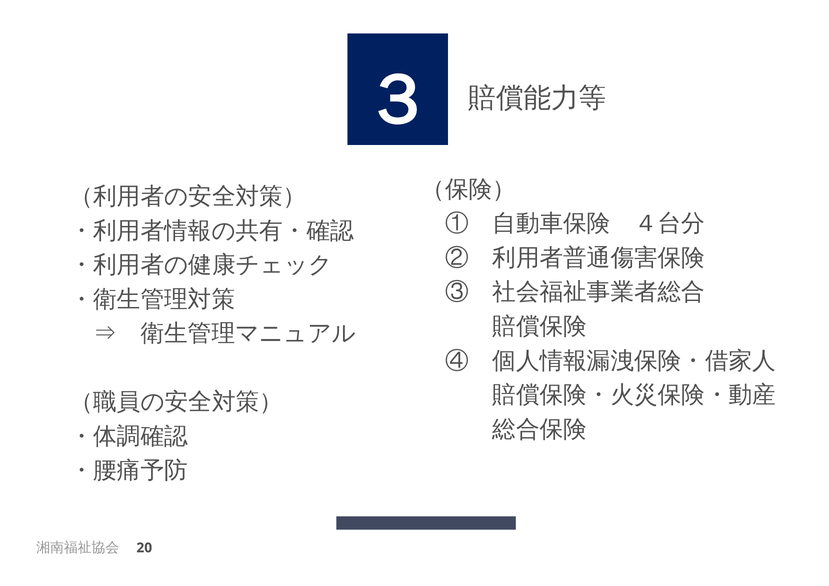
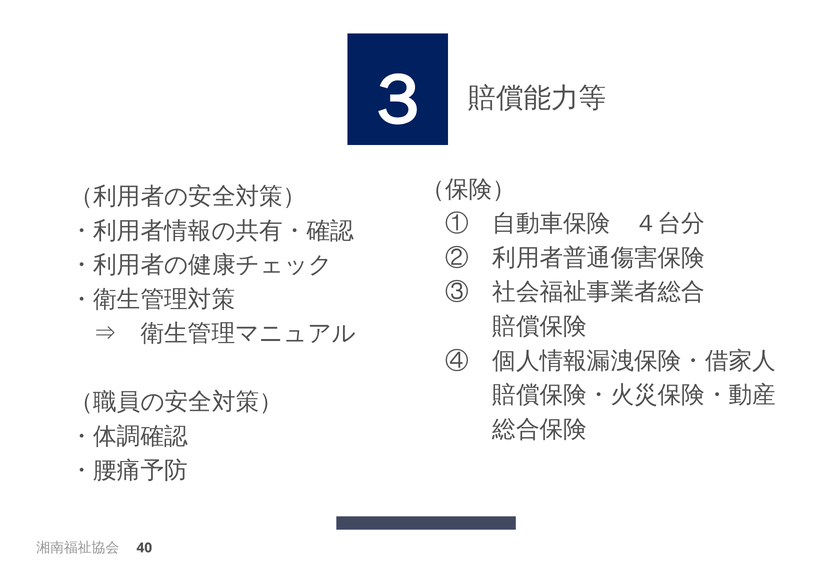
20: 20 -> 40 (144, 548)
